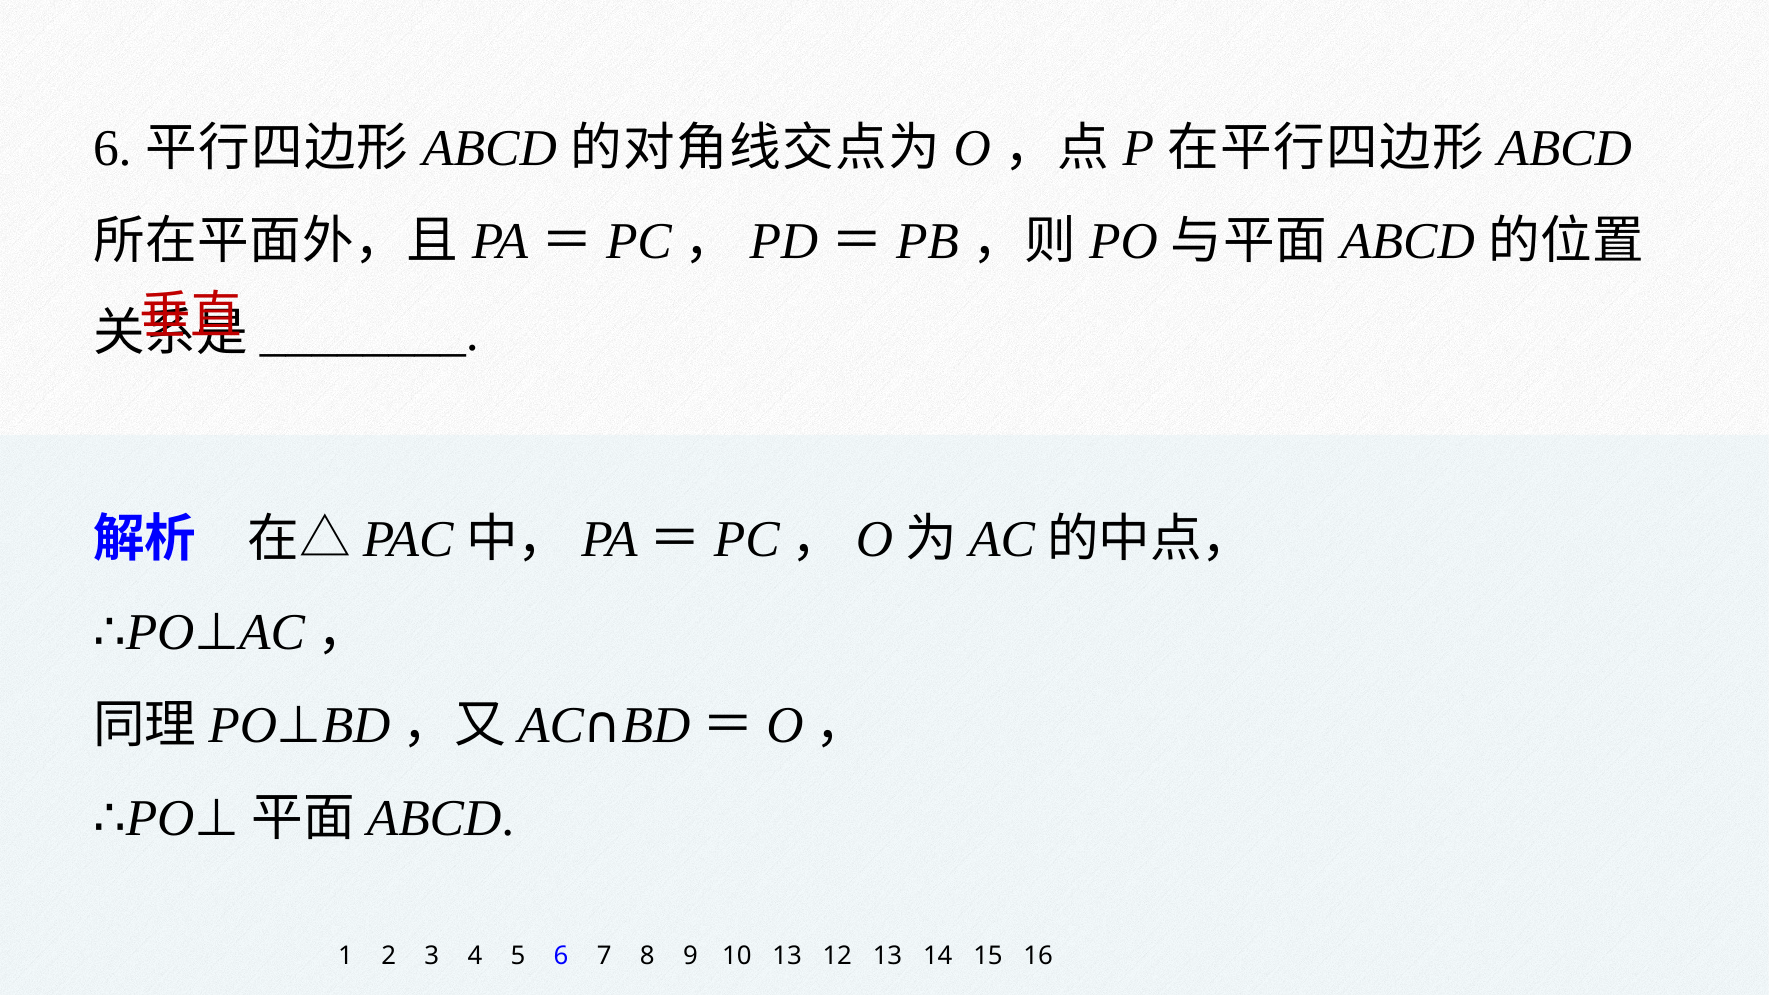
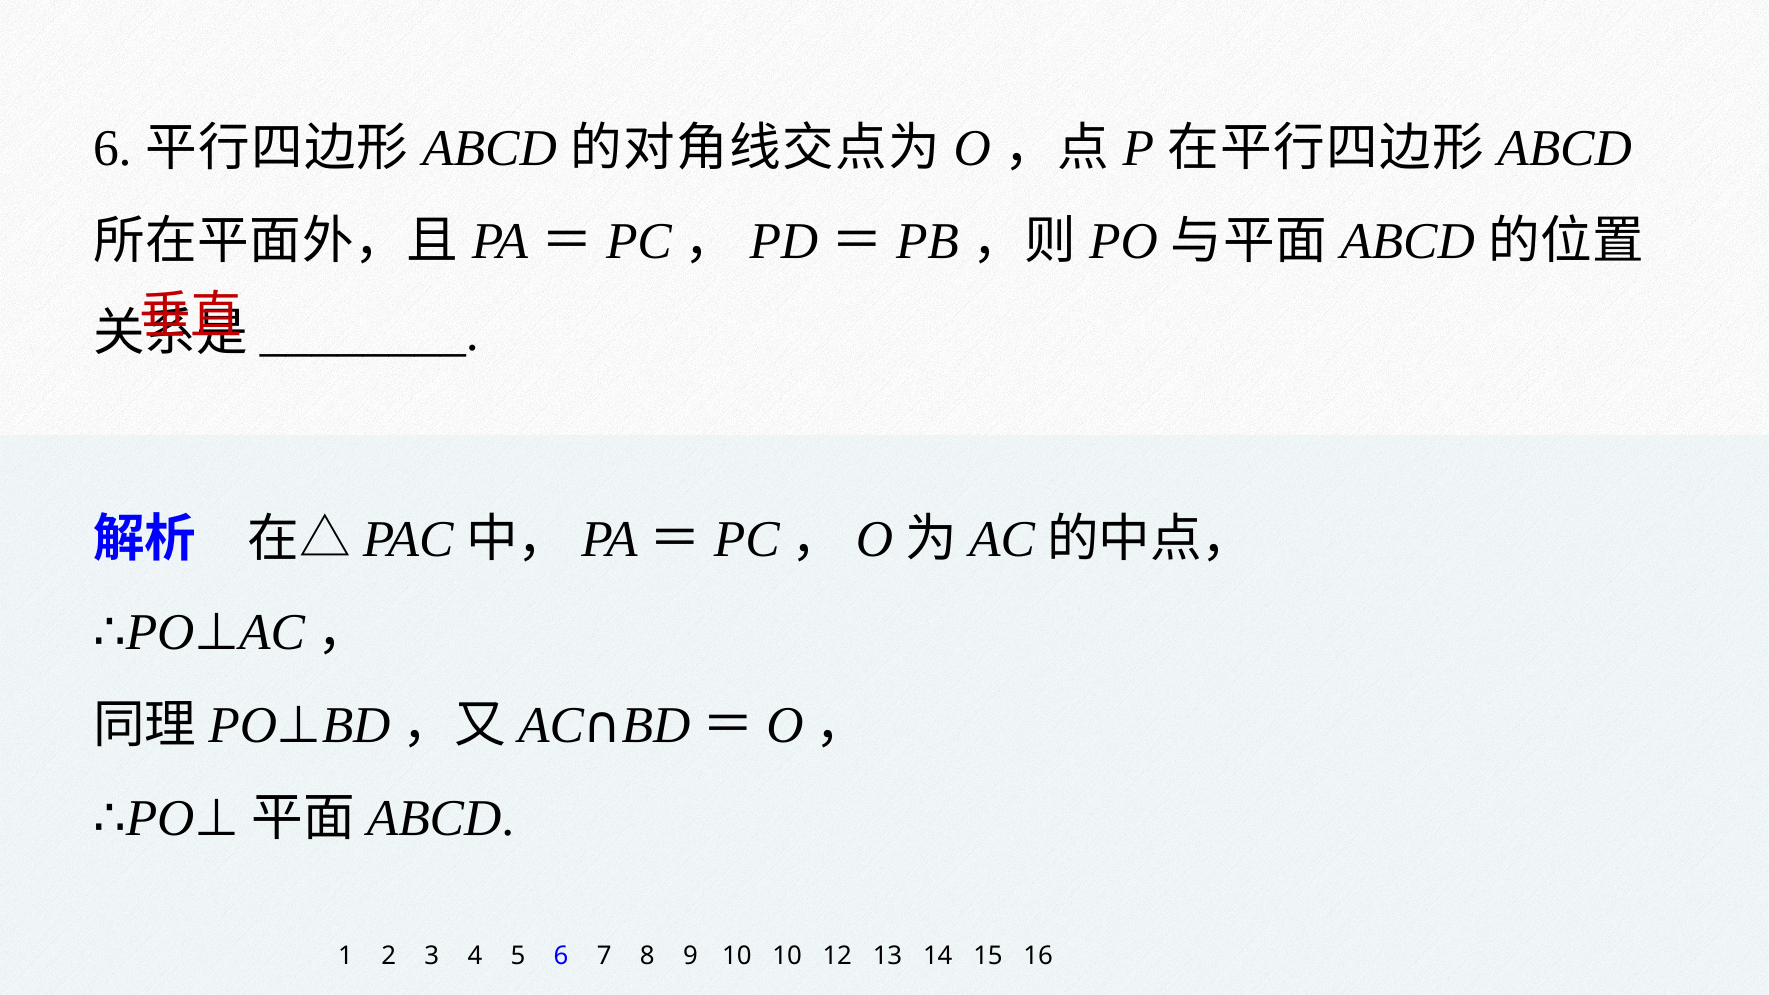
10 13: 13 -> 10 (787, 956)
